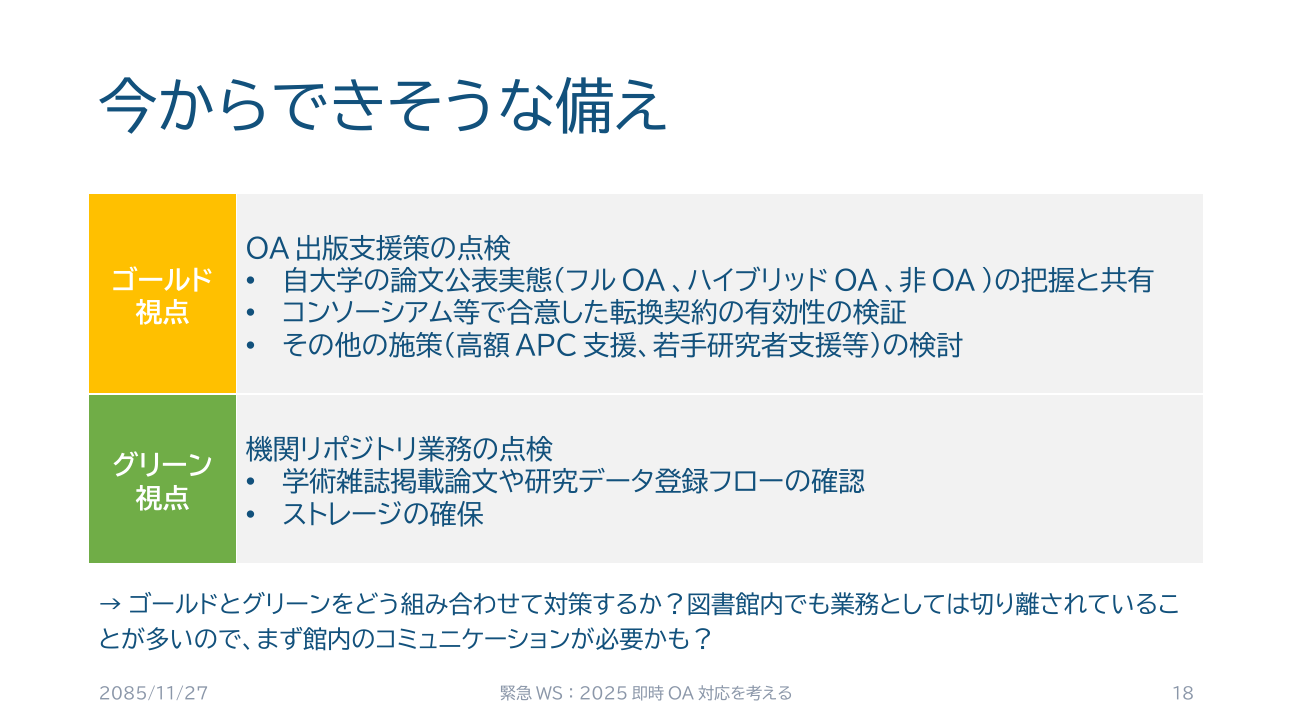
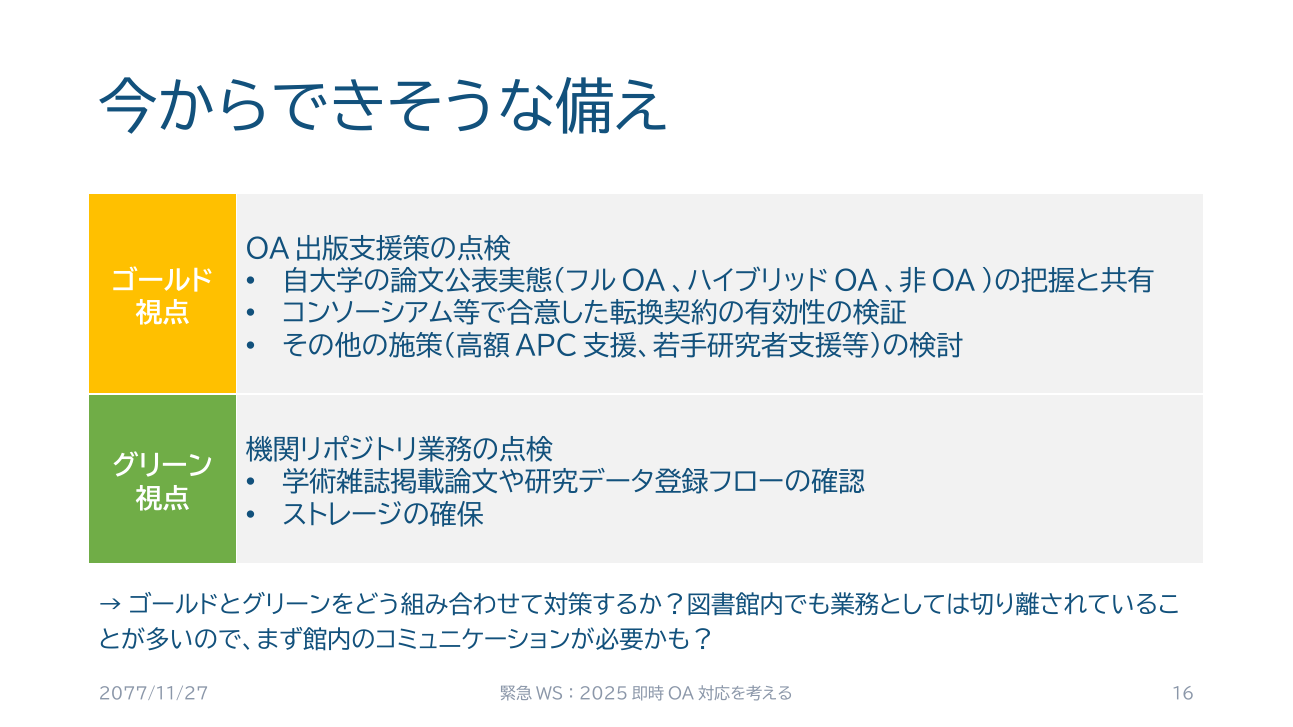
2085/11/27: 2085/11/27 -> 2077/11/27 (154, 695)
18: 18 -> 16 (1183, 695)
